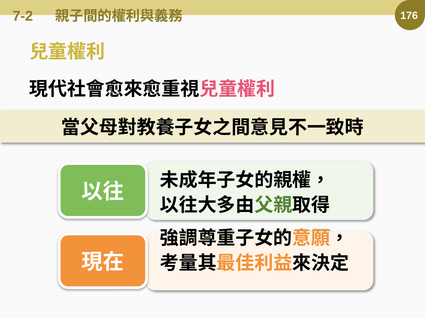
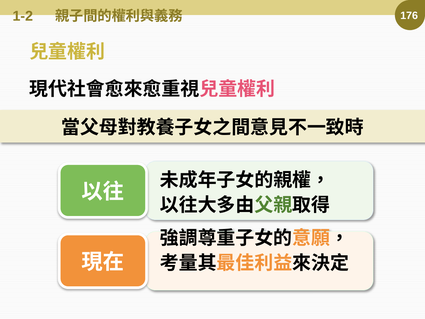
7-2: 7-2 -> 1-2 (23, 16)
